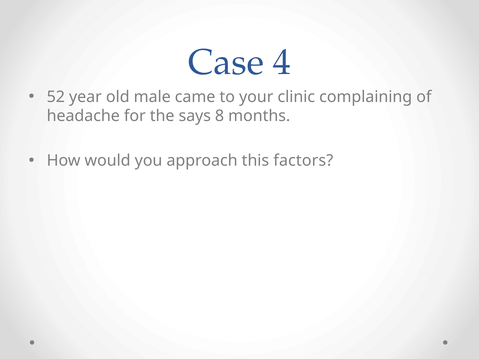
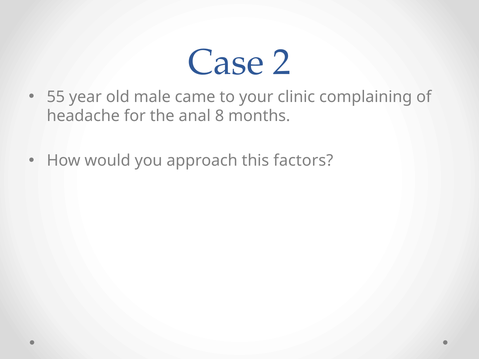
4: 4 -> 2 (282, 62)
52: 52 -> 55 (56, 97)
says: says -> anal (195, 116)
